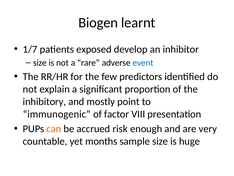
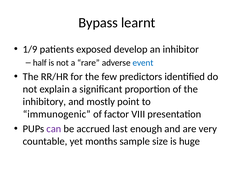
Biogen: Biogen -> Bypass (98, 23)
1/7: 1/7 -> 1/9 (30, 49)
size: size -> half (40, 63)
can colour: orange -> purple (54, 128)
risk: risk -> last (120, 128)
